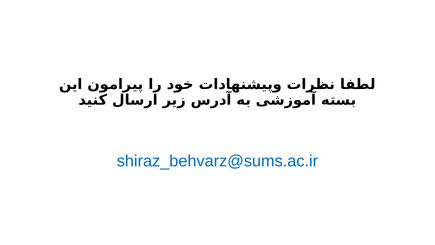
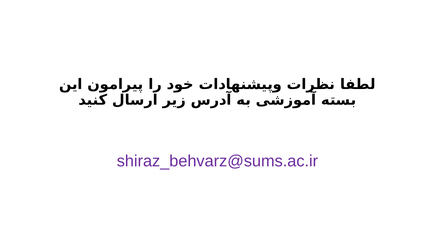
shiraz_behvarz@sums.ac.ir colour: blue -> purple (217, 161)
